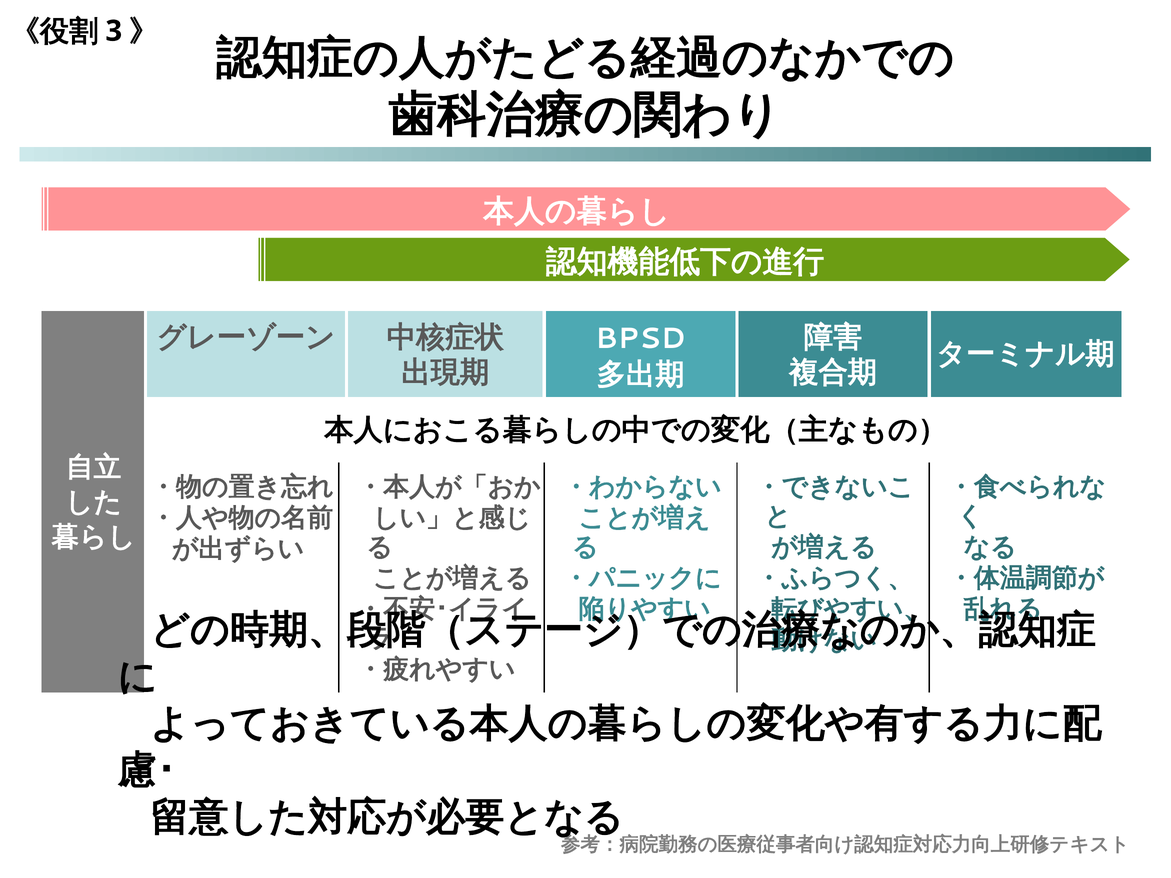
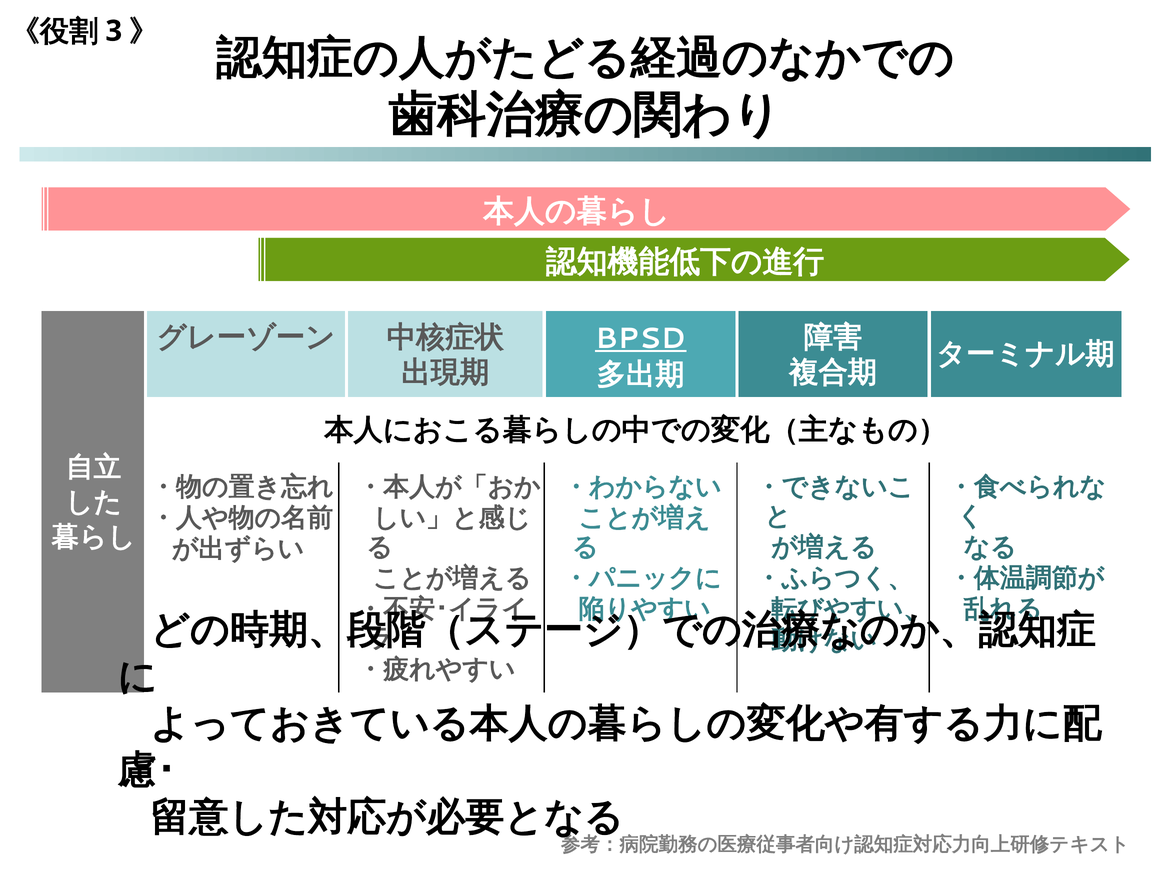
BPSD underline: none -> present (641, 338)
